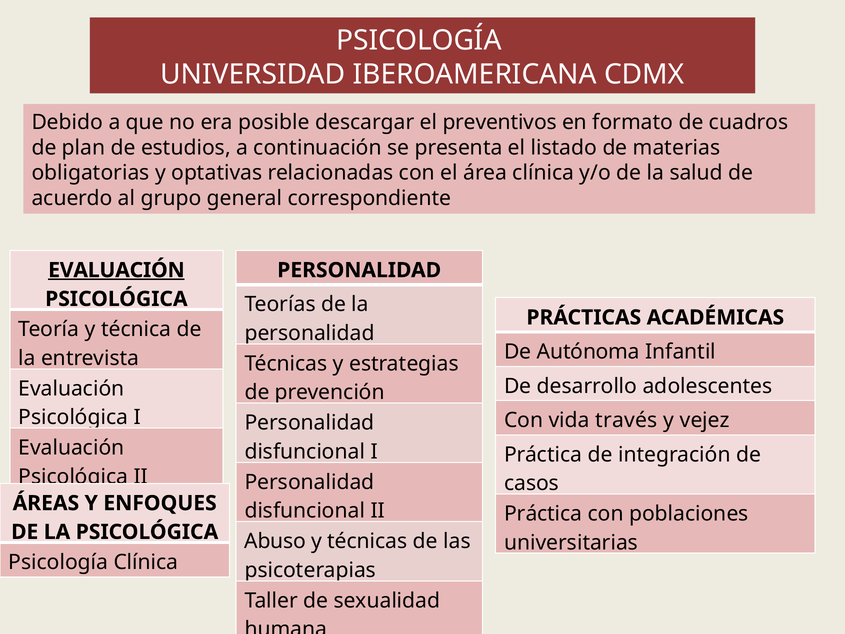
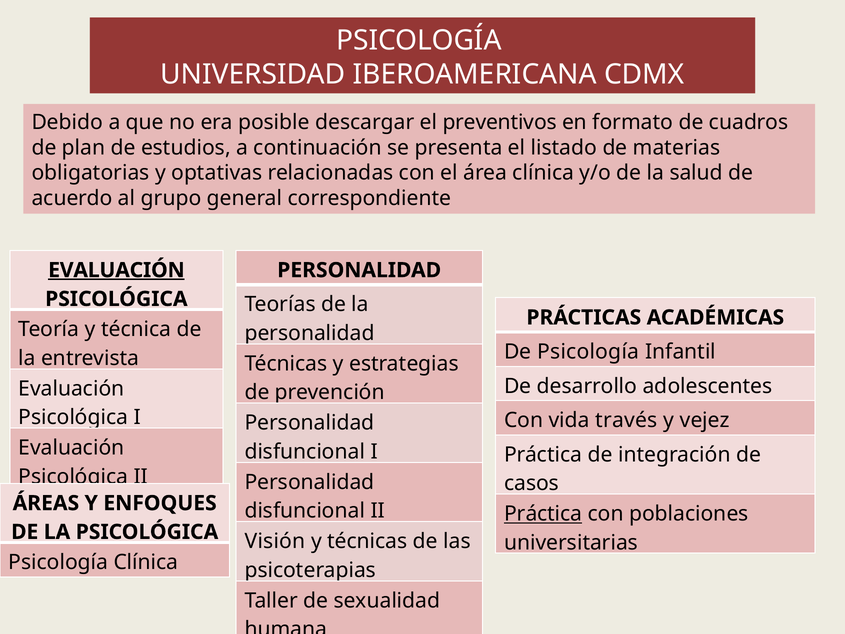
De Autónoma: Autónoma -> Psicología (588, 352)
Práctica underline: none -> present (543, 514)
Abuso: Abuso -> Visión (275, 541)
